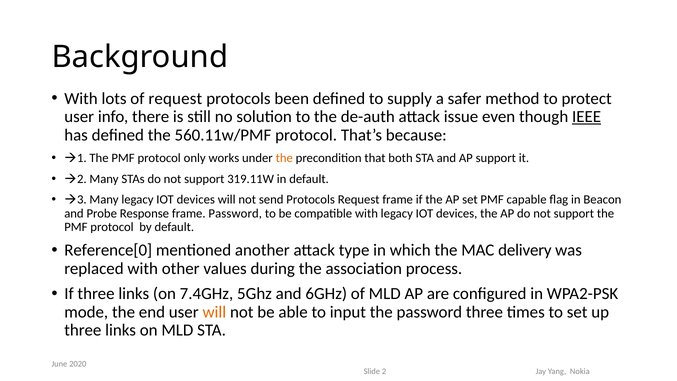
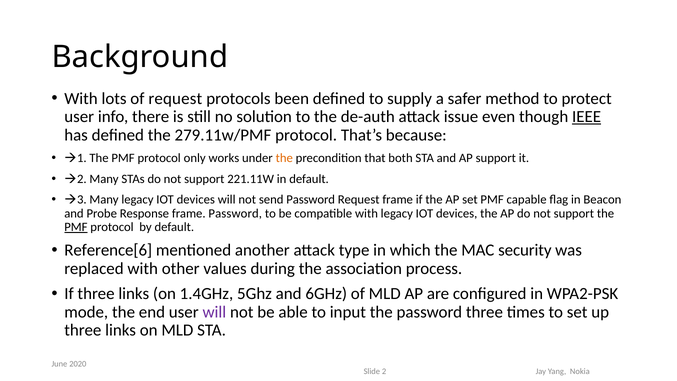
560.11w/PMF: 560.11w/PMF -> 279.11w/PMF (223, 135)
319.11W: 319.11W -> 221.11W (251, 179)
send Protocols: Protocols -> Password (311, 200)
PMF underline: none -> present (76, 227)
Reference[0: Reference[0 -> Reference[6 (108, 250)
delivery: delivery -> security (525, 250)
7.4GHz: 7.4GHz -> 1.4GHz (207, 294)
will colour: orange -> purple (214, 312)
